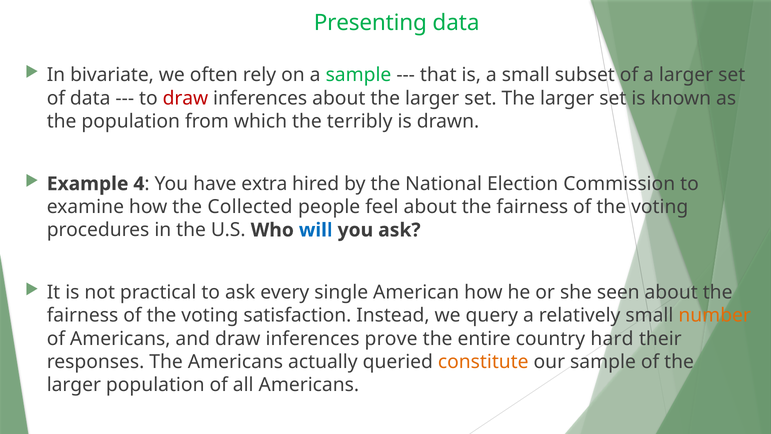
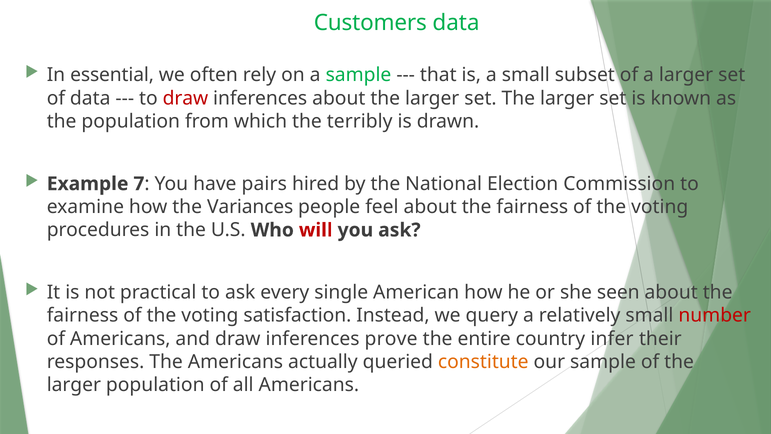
Presenting: Presenting -> Customers (370, 23)
bivariate: bivariate -> essential (112, 75)
4: 4 -> 7 (139, 184)
extra: extra -> pairs (264, 184)
Collected: Collected -> Variances (250, 207)
will colour: blue -> red (316, 230)
number colour: orange -> red (715, 315)
hard: hard -> infer (612, 339)
